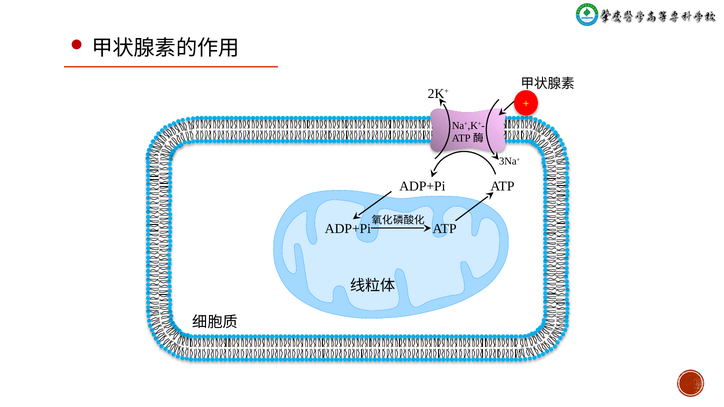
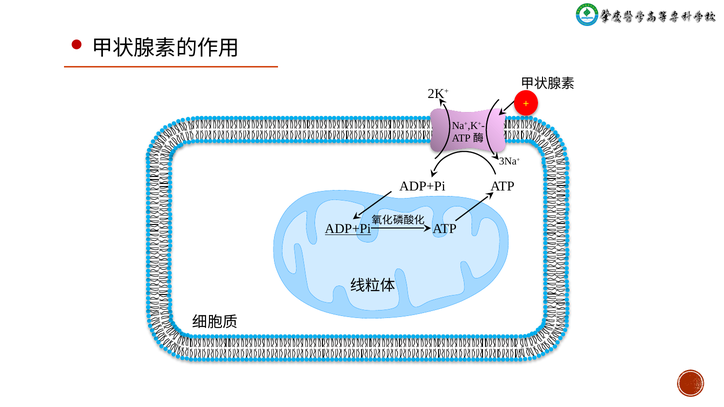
ADP+Pi underline: none -> present (348, 229)
